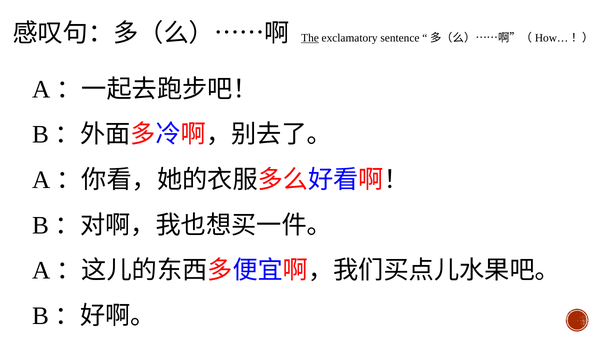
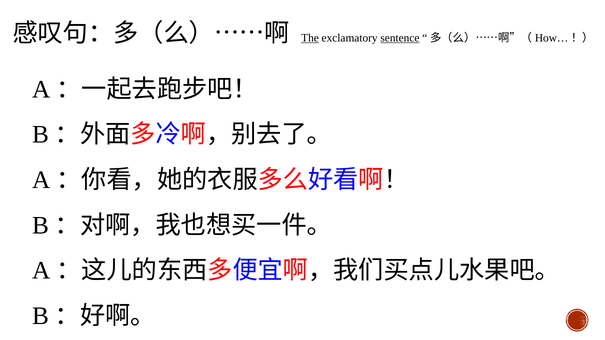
sentence underline: none -> present (400, 38)
